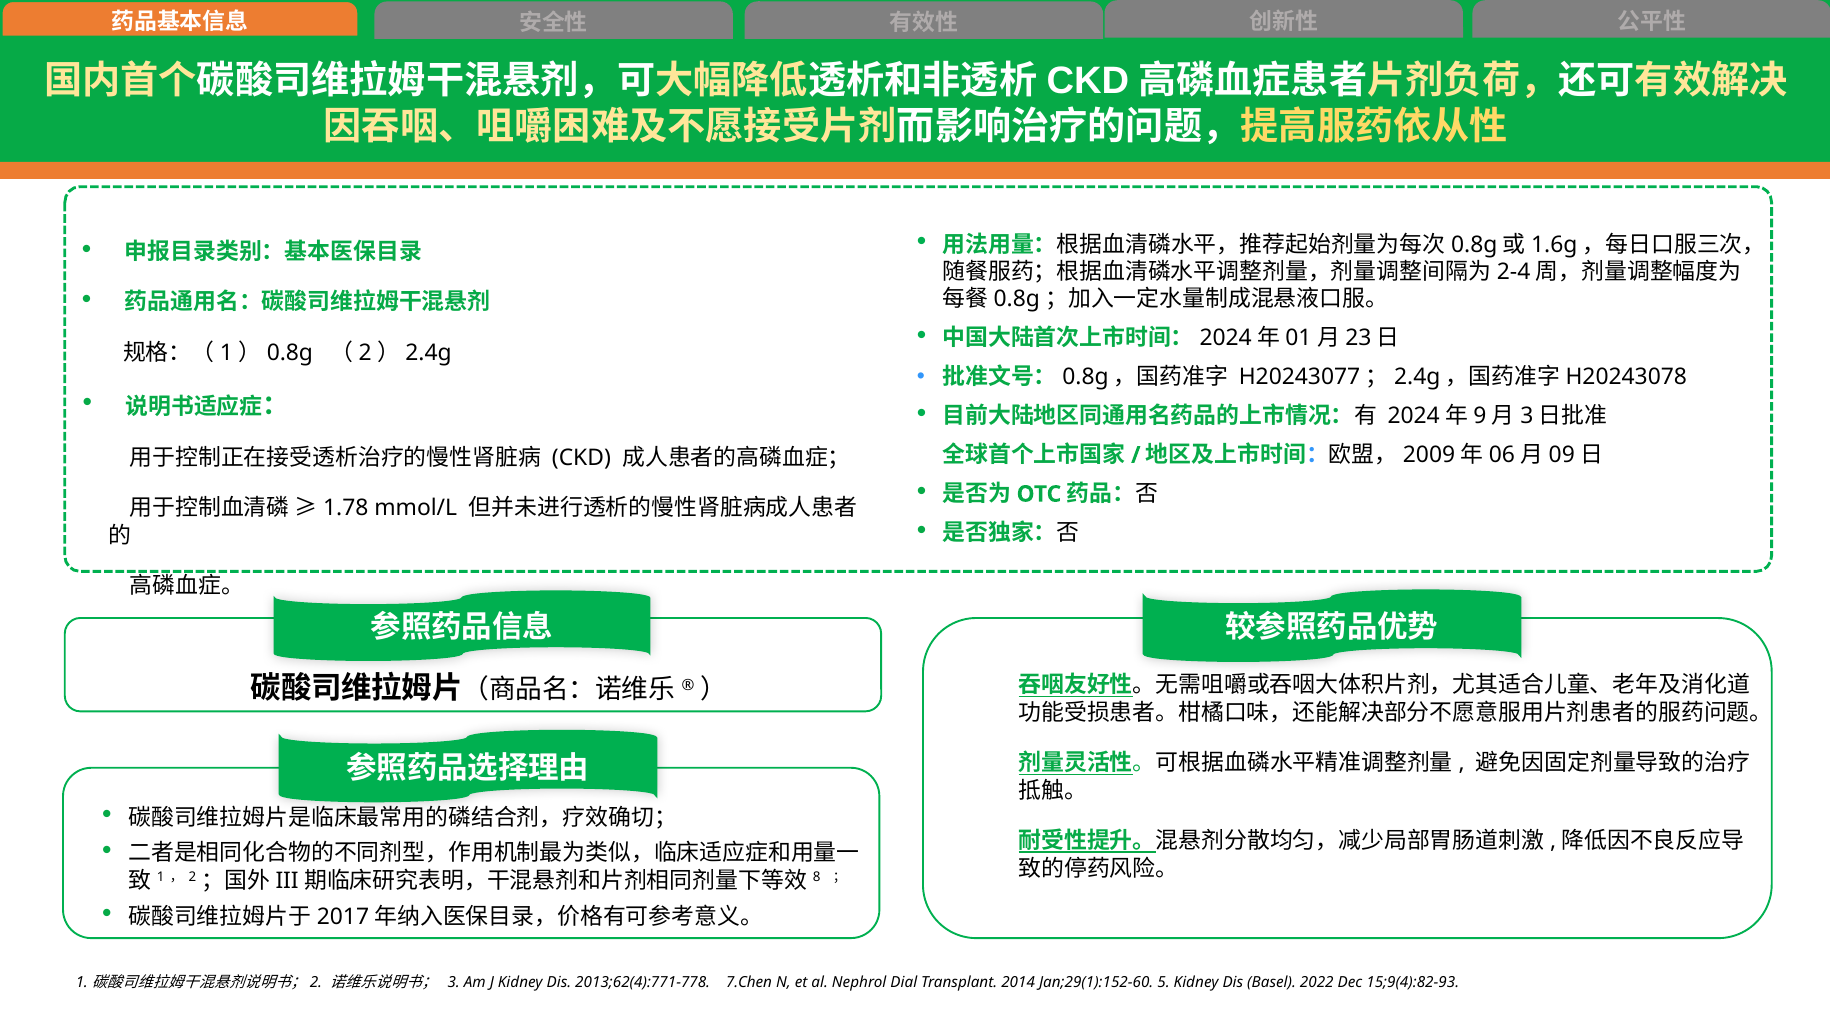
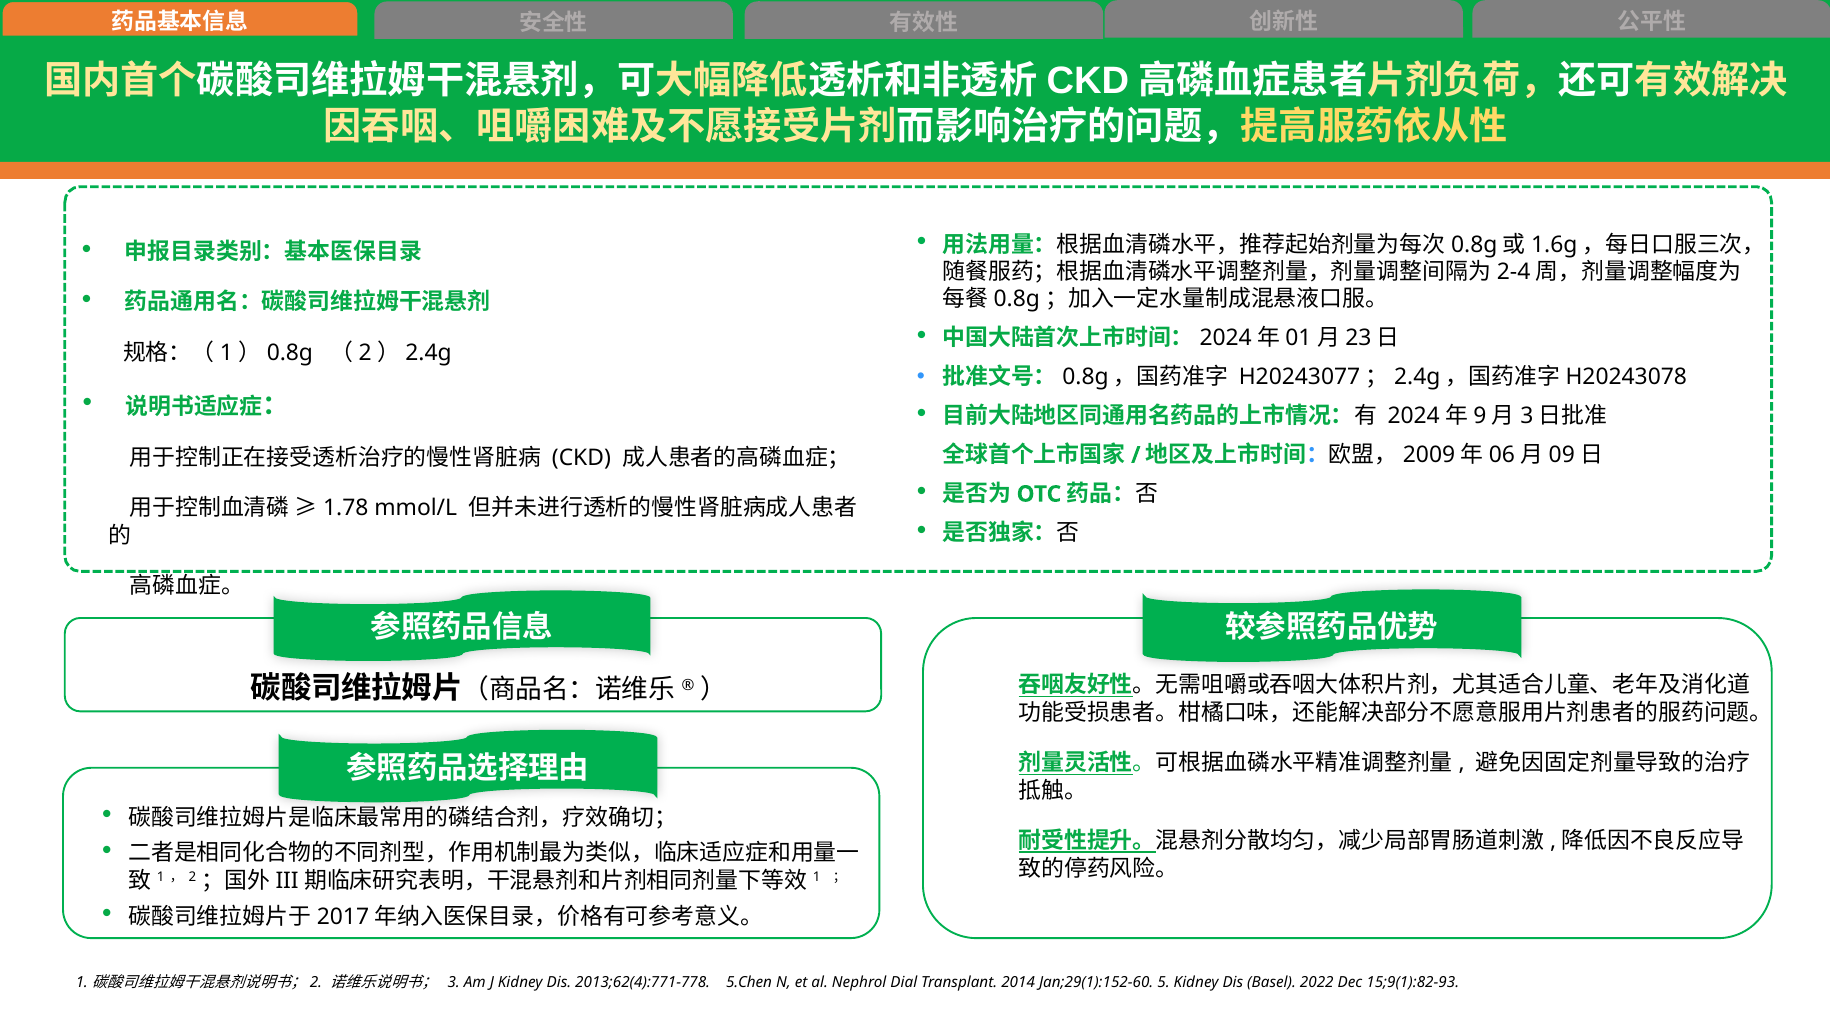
8: 8 -> 1 (817, 876)
7.Chen: 7.Chen -> 5.Chen (749, 982)
15;9(4):82-93: 15;9(4):82-93 -> 15;9(1):82-93 (1413, 982)
